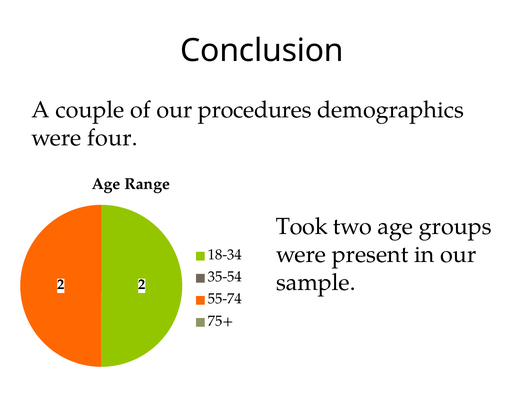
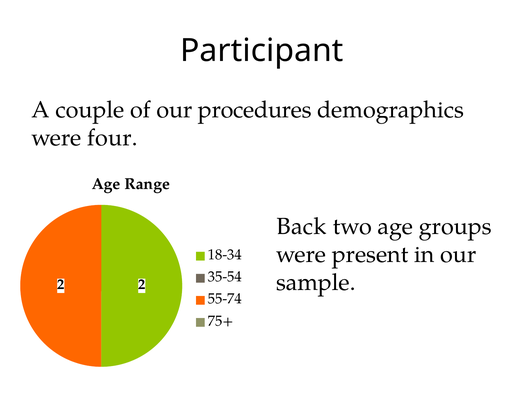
Conclusion: Conclusion -> Participant (262, 51)
Took: Took -> Back (301, 226)
